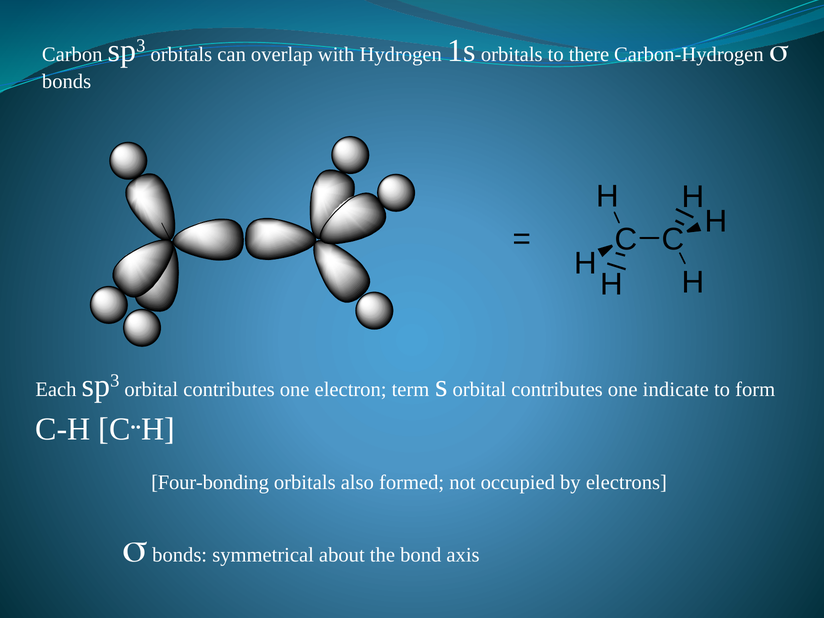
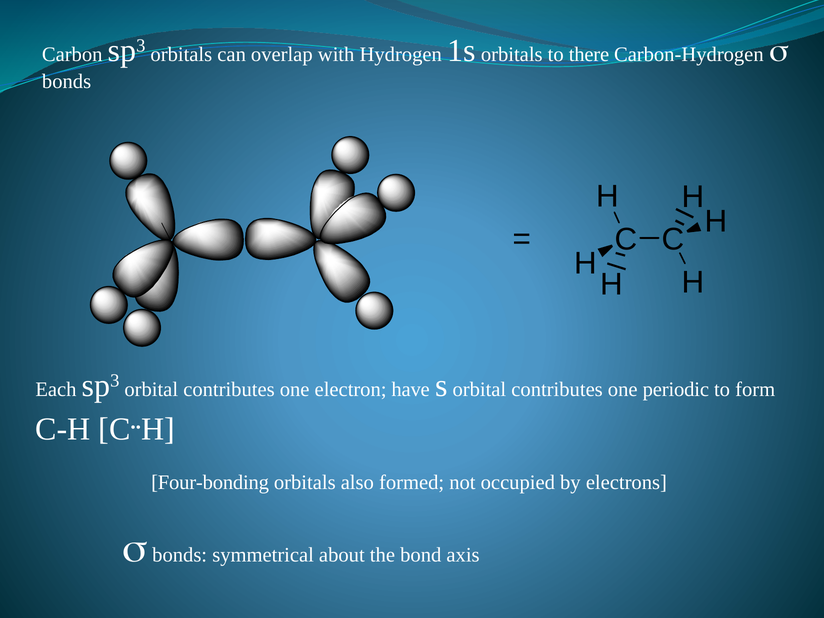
term: term -> have (411, 390)
indicate: indicate -> periodic (676, 390)
